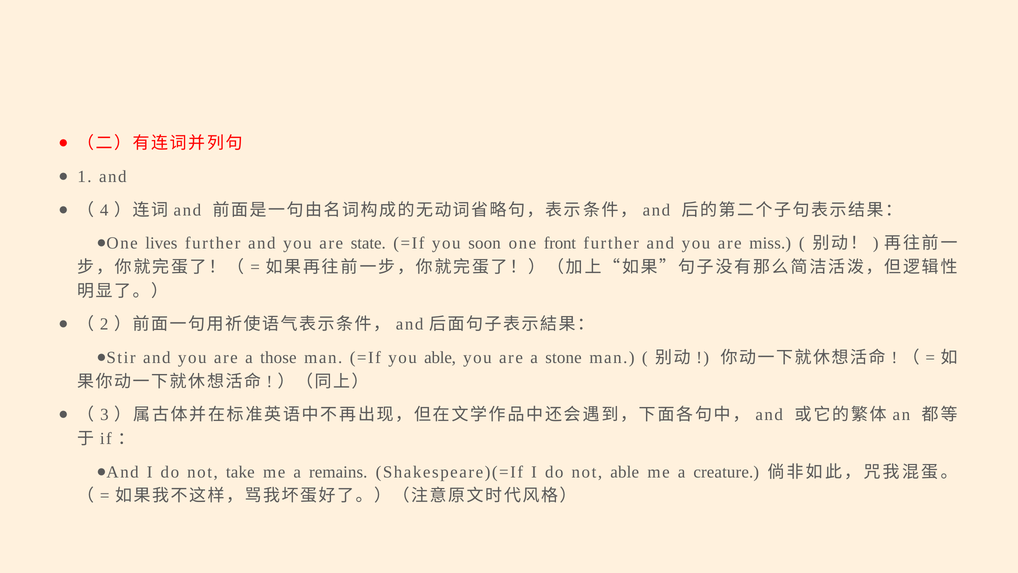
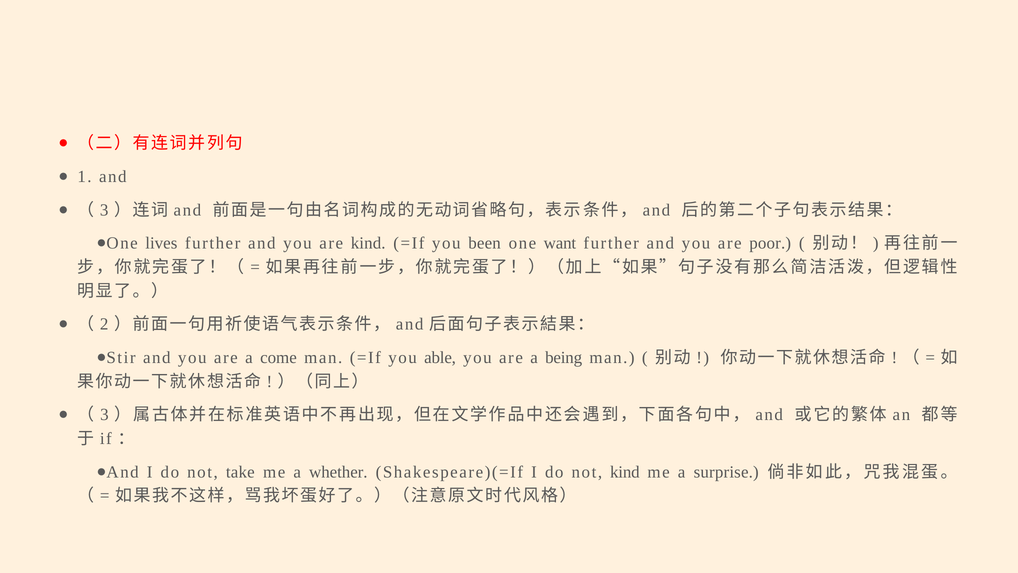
4: 4 -> 3 (104, 210)
are state: state -> kind (368, 243)
soon: soon -> been (485, 243)
front: front -> want (560, 243)
miss: miss -> poor (770, 243)
those: those -> come (278, 357)
stone: stone -> being (564, 357)
remains: remains -> whether (338, 472)
not able: able -> kind (625, 472)
creature: creature -> surprise (726, 472)
